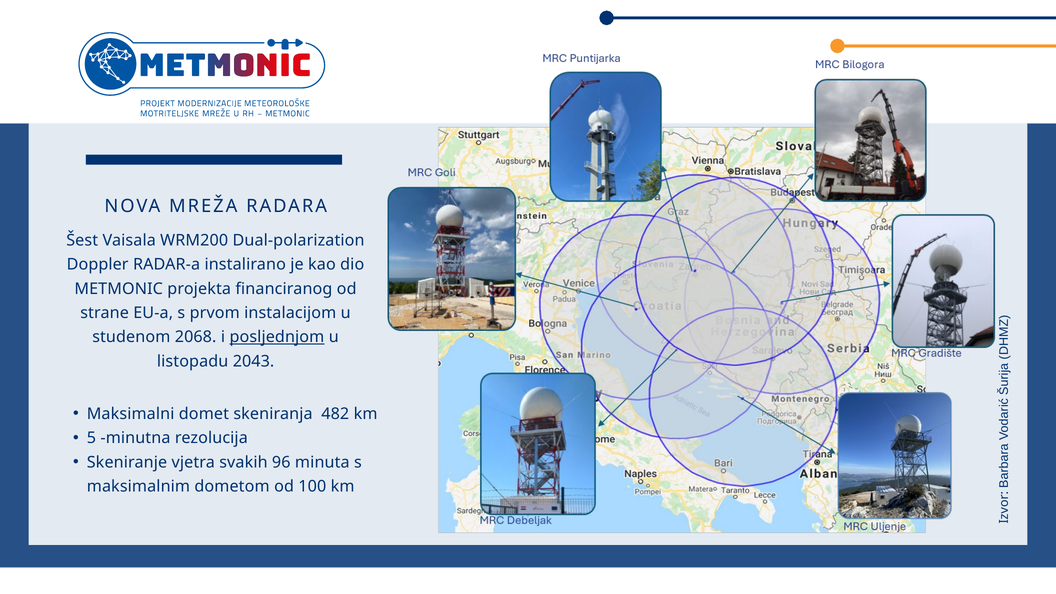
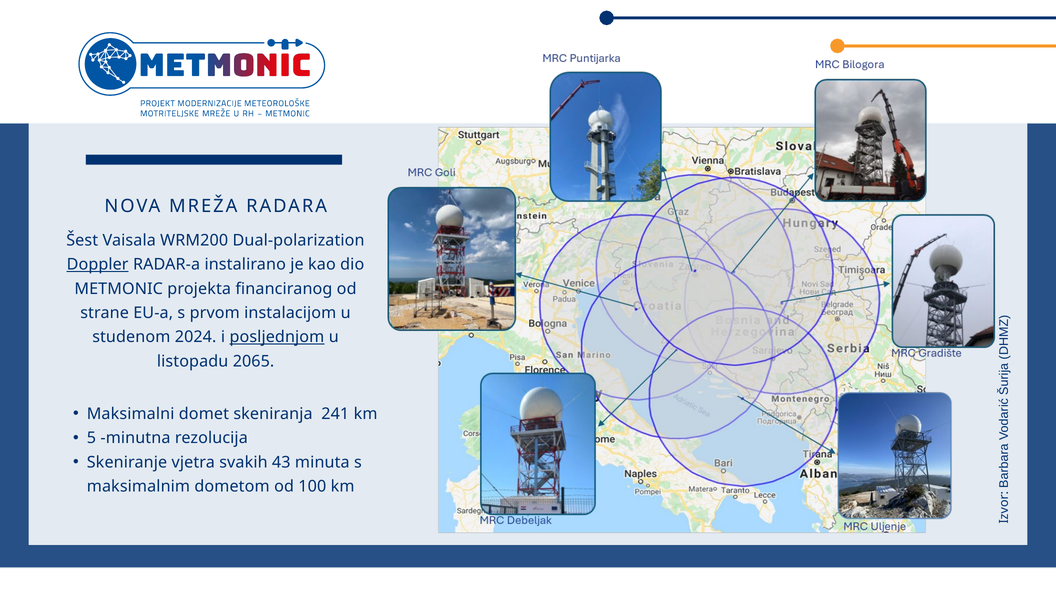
Doppler underline: none -> present (98, 265)
2068: 2068 -> 2024 (196, 337)
2043: 2043 -> 2065 (254, 361)
482: 482 -> 241 (335, 414)
96: 96 -> 43 (281, 462)
